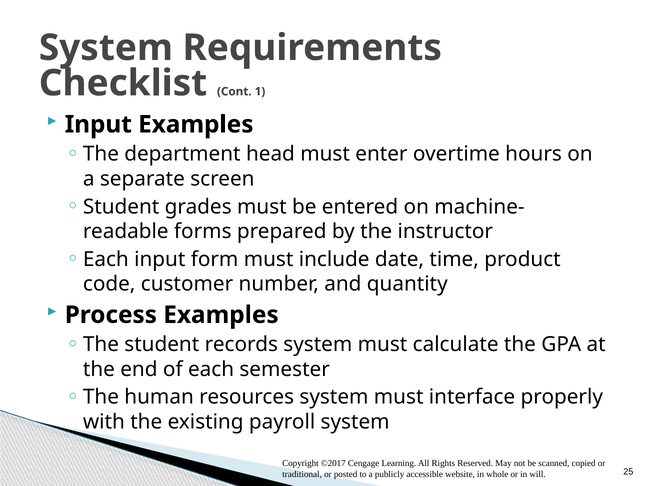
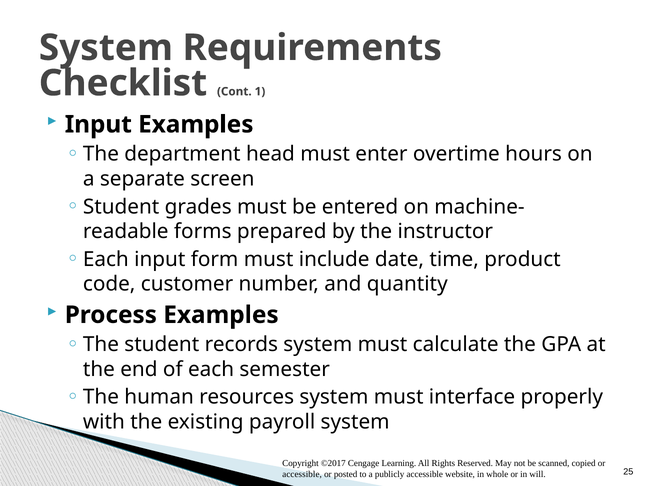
traditional: traditional -> accessible (302, 475)
